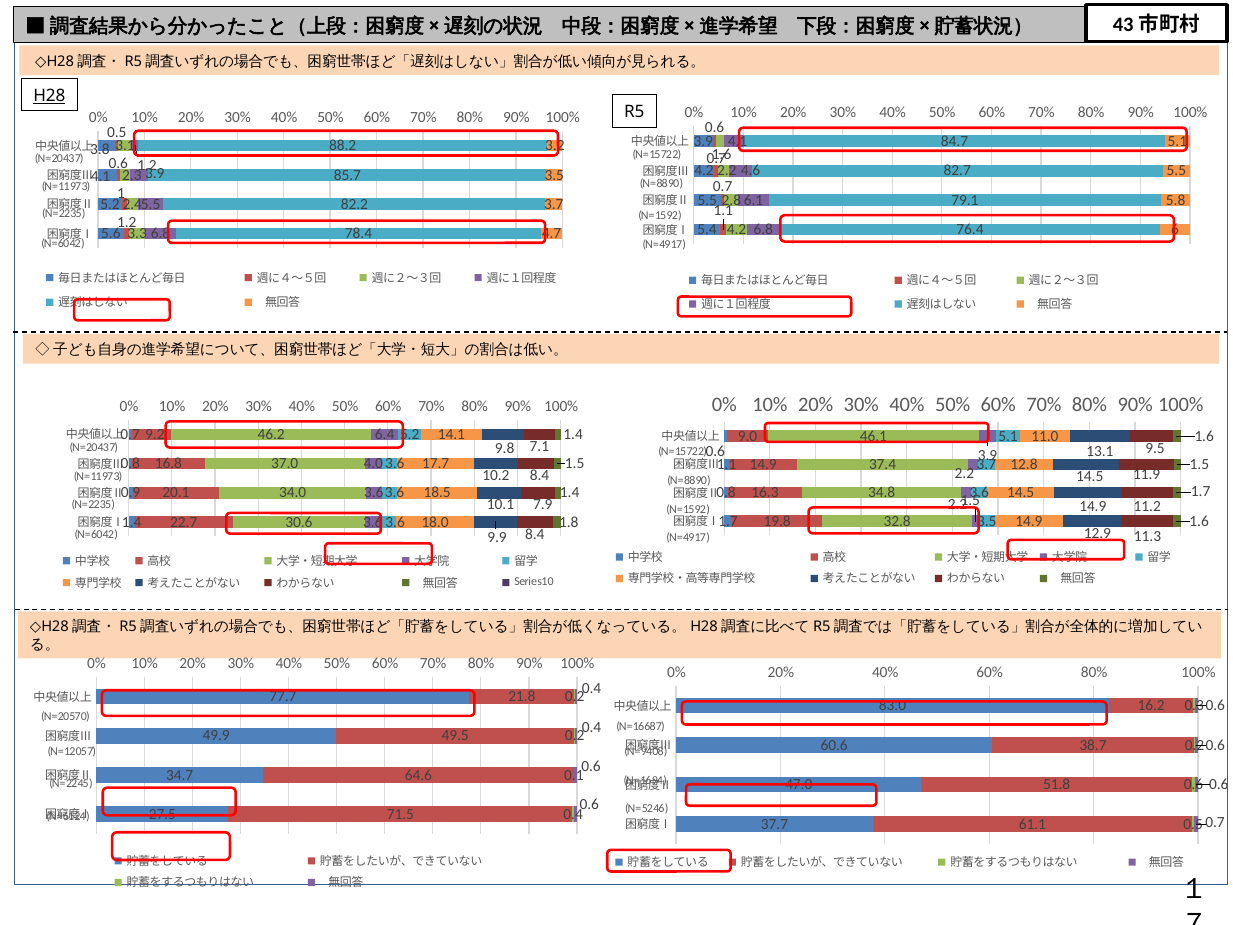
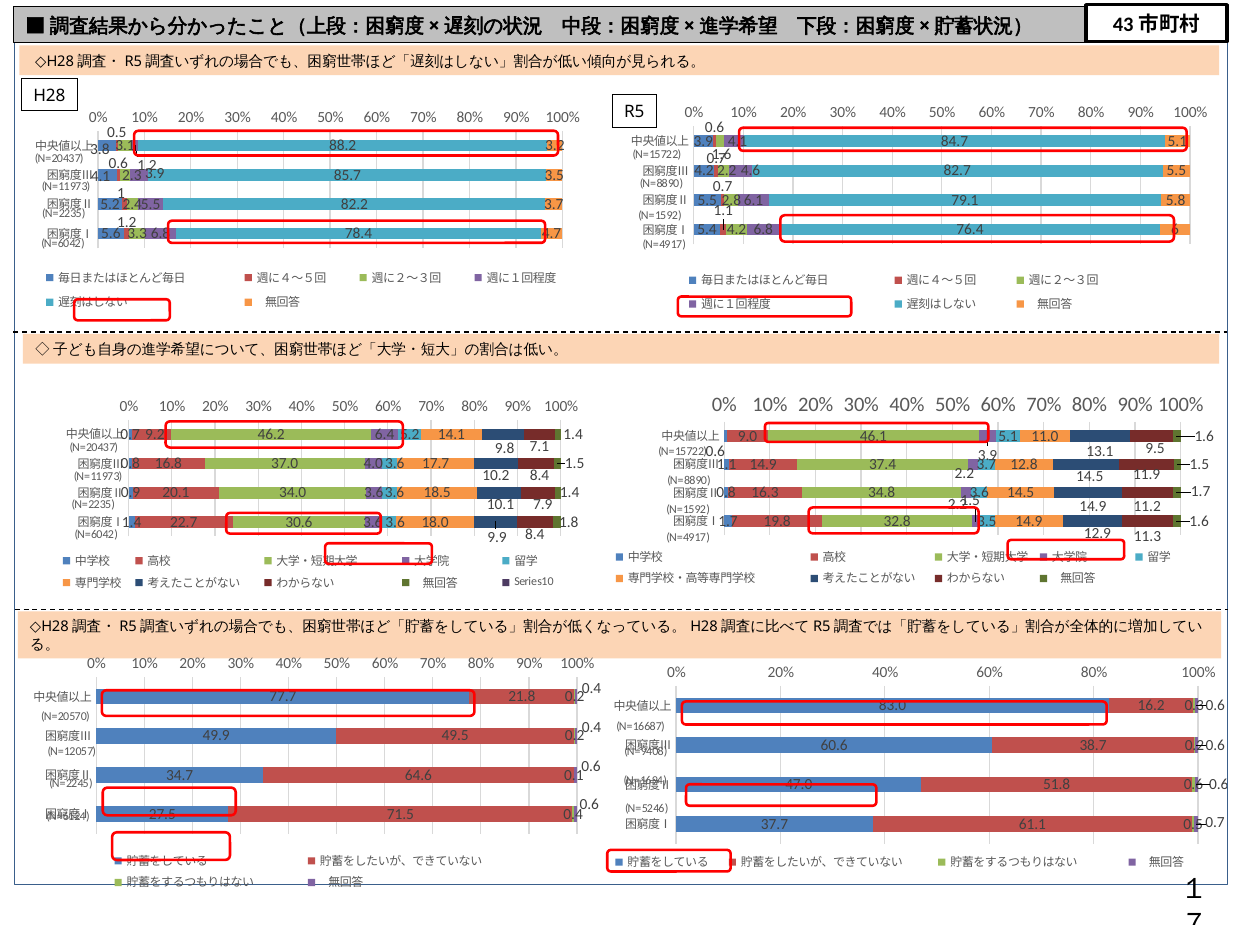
H28 underline: present -> none (49, 96)
